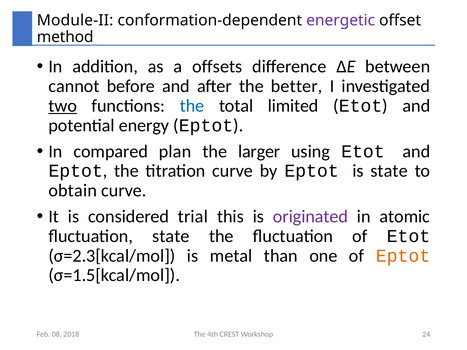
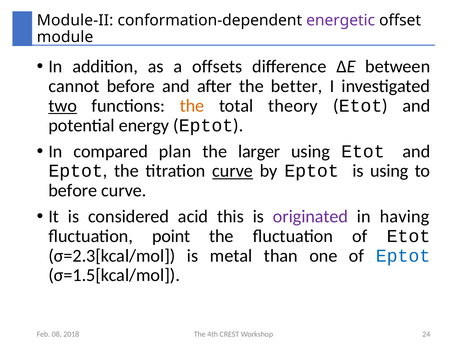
method: method -> module (65, 37)
the colour: blue -> orange (192, 106)
limited: limited -> theory (293, 106)
curve underline: none -> present (233, 171)
is state: state -> using (389, 171)
obtain: obtain -> before (73, 191)
trial: trial -> acid (193, 217)
atomic: atomic -> having (405, 217)
fluctuation state: state -> point (171, 236)
Eptot colour: orange -> blue (403, 256)
